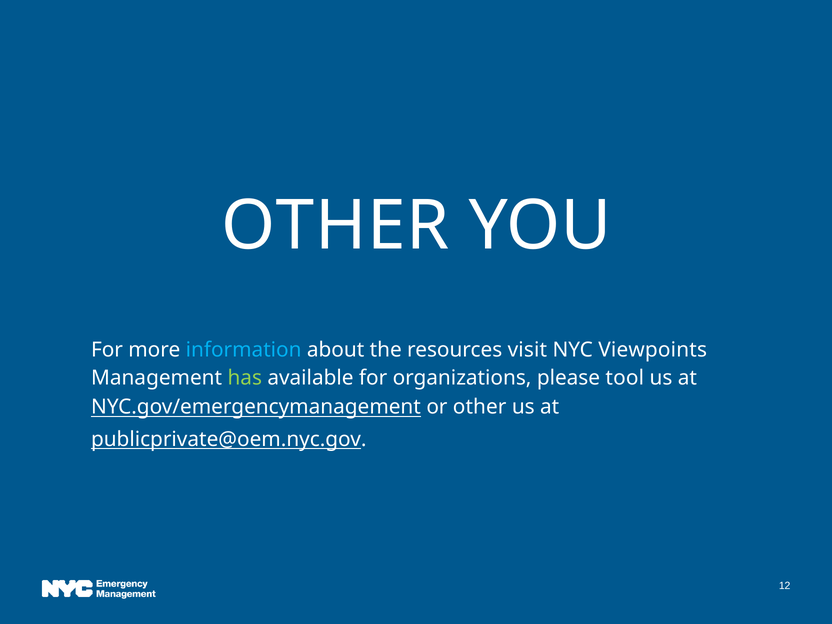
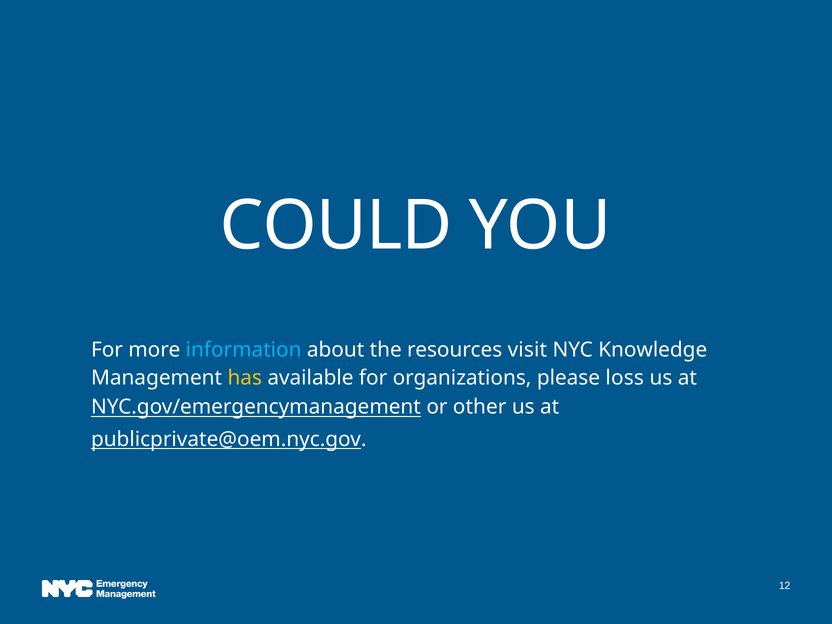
OTHER: OTHER -> COULD (336, 226)
Viewpoints: Viewpoints -> Knowledge (653, 350)
has colour: light green -> yellow (245, 378)
tool: tool -> loss (625, 378)
